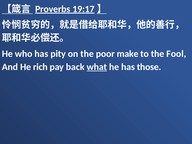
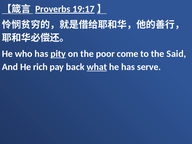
pity underline: none -> present (58, 54)
make: make -> come (128, 54)
Fool: Fool -> Said (176, 54)
those: those -> serve (149, 67)
